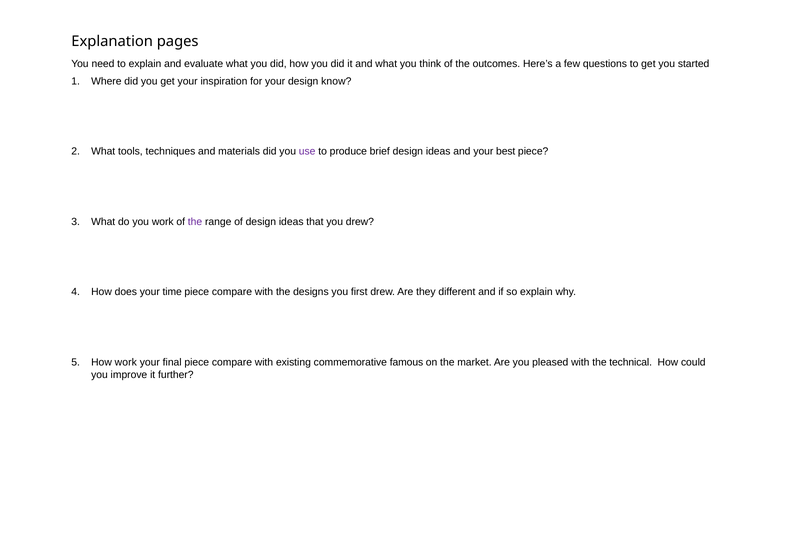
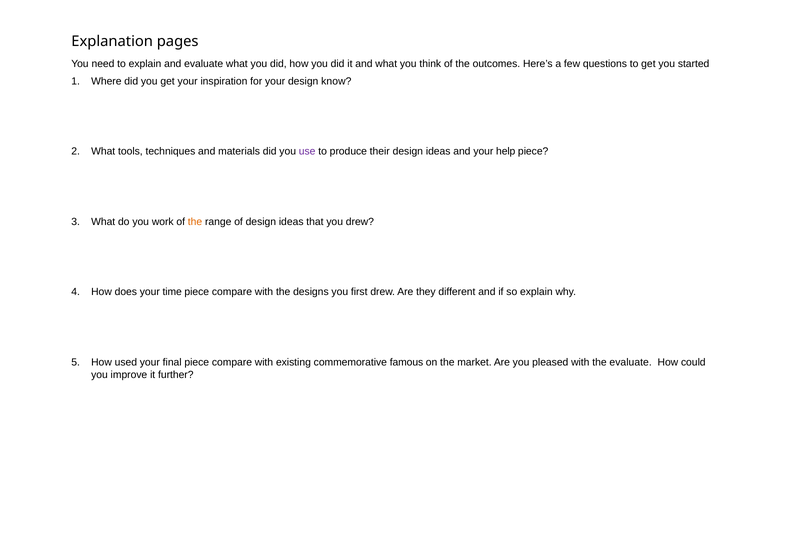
brief: brief -> their (380, 151)
best: best -> help (506, 151)
the colour: purple -> orange (195, 222)
How work: work -> used (126, 362)
the technical: technical -> evaluate (631, 362)
